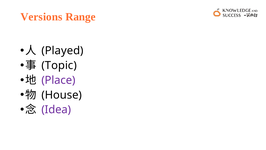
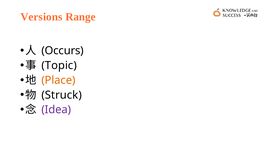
Played: Played -> Occurs (63, 51)
Place colour: purple -> orange (58, 80)
House: House -> Struck (62, 95)
